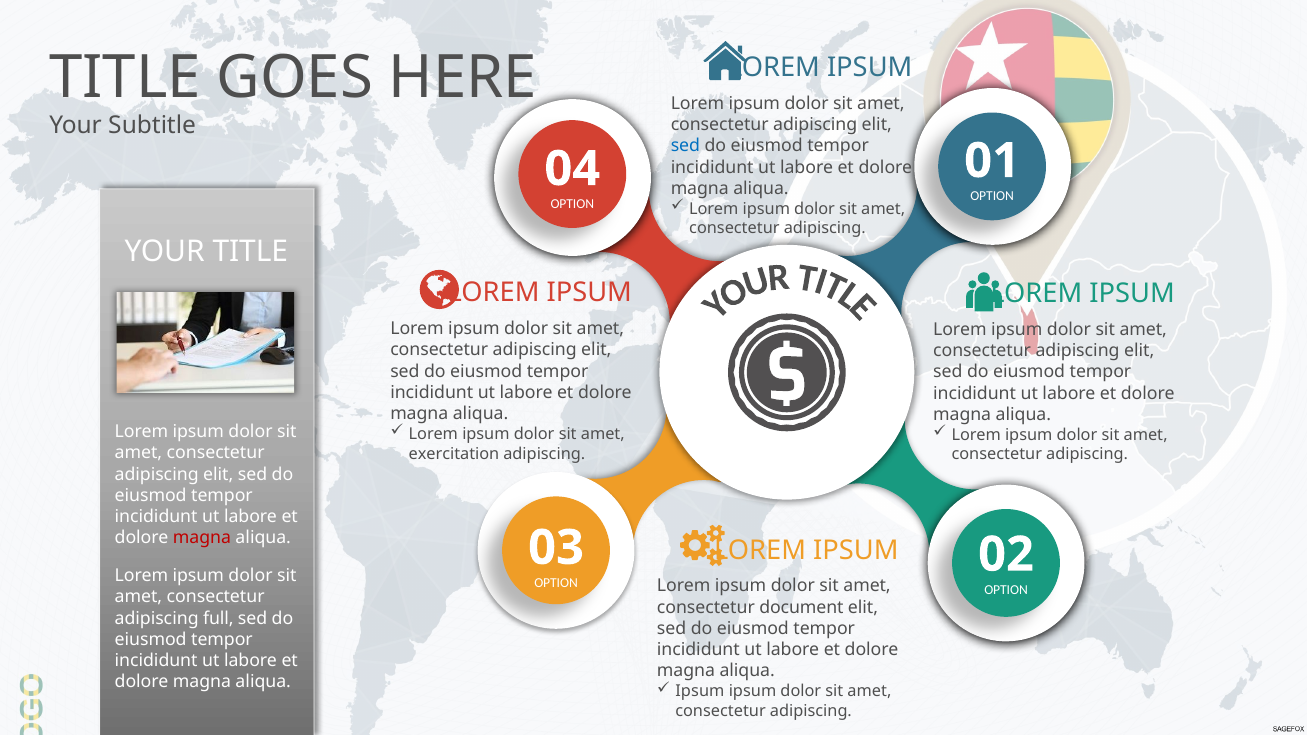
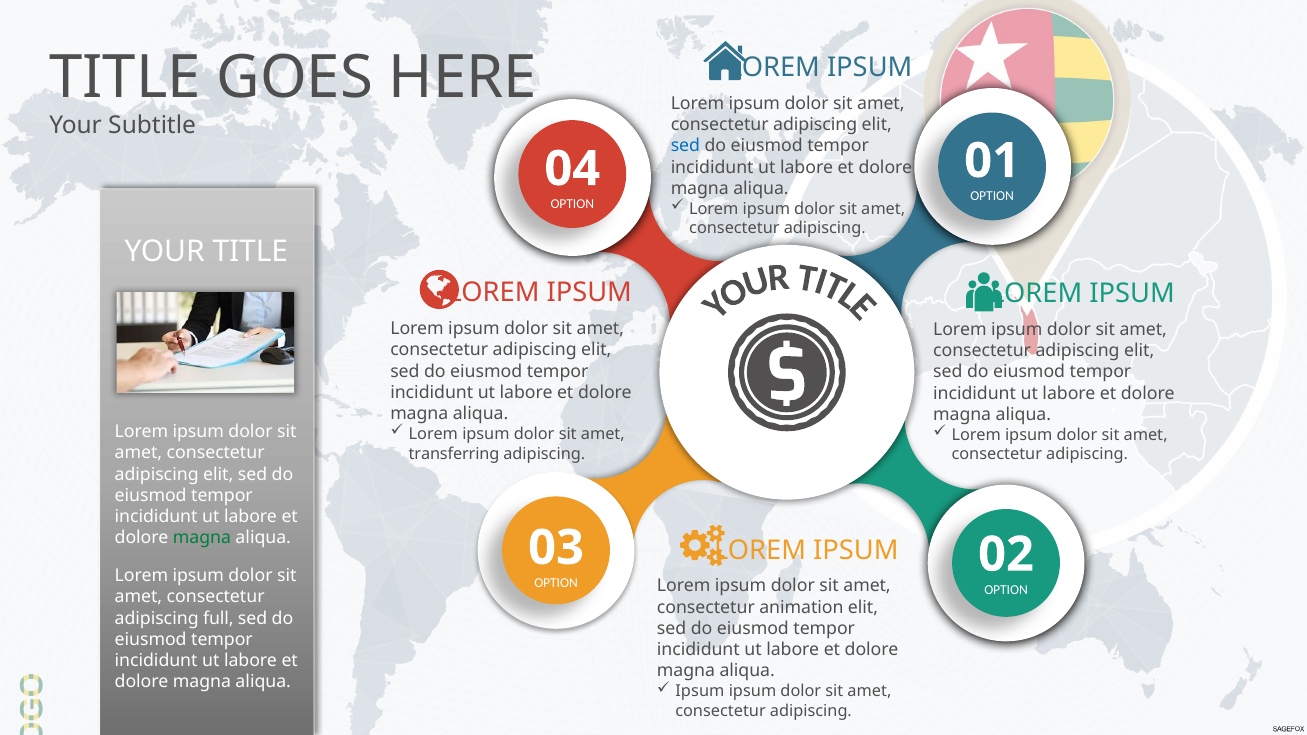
exercitation: exercitation -> transferring (454, 454)
magna colour: red -> green (202, 538)
document: document -> animation (801, 607)
